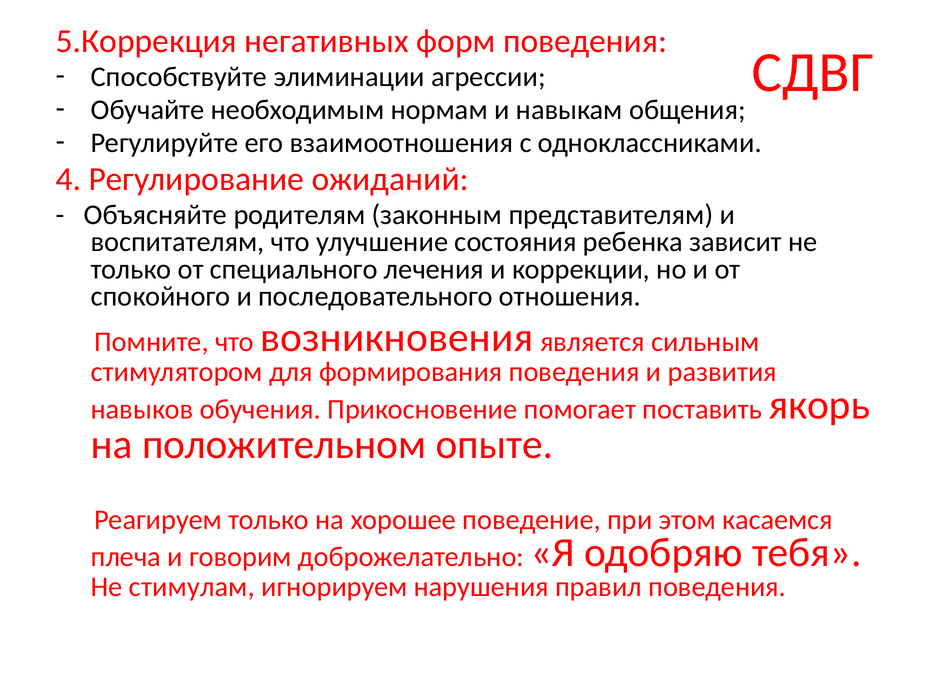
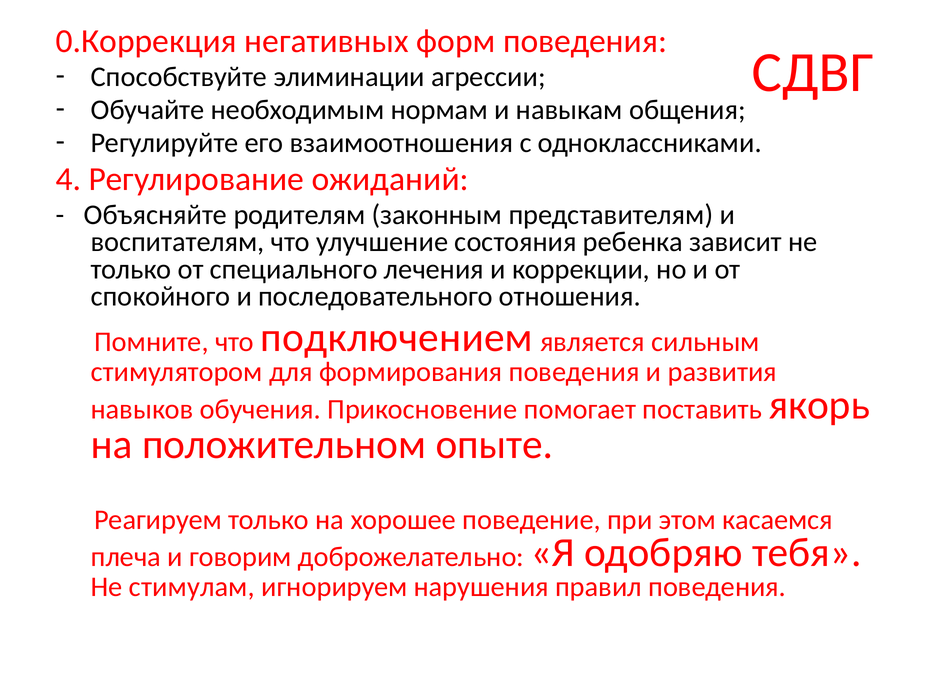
5.Коррекция: 5.Коррекция -> 0.Коррекция (146, 41)
возникновения: возникновения -> подключением (397, 338)
